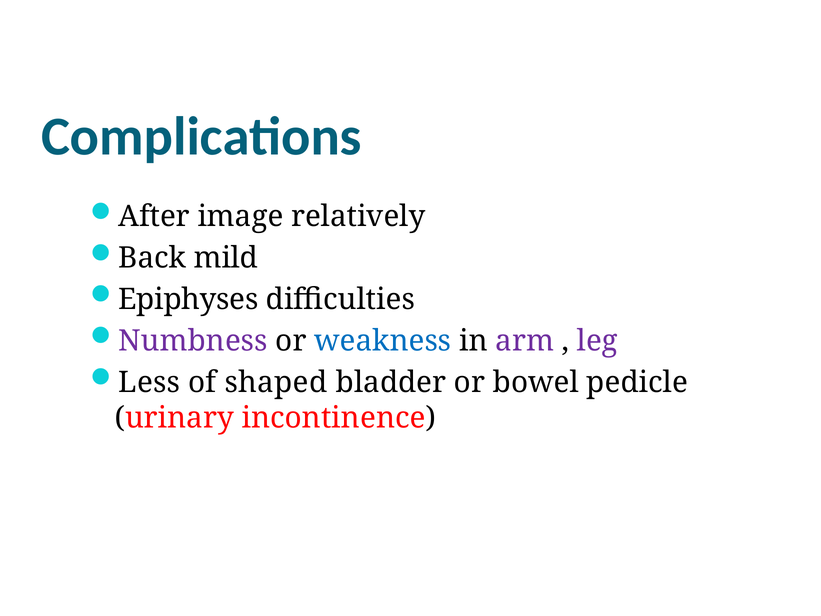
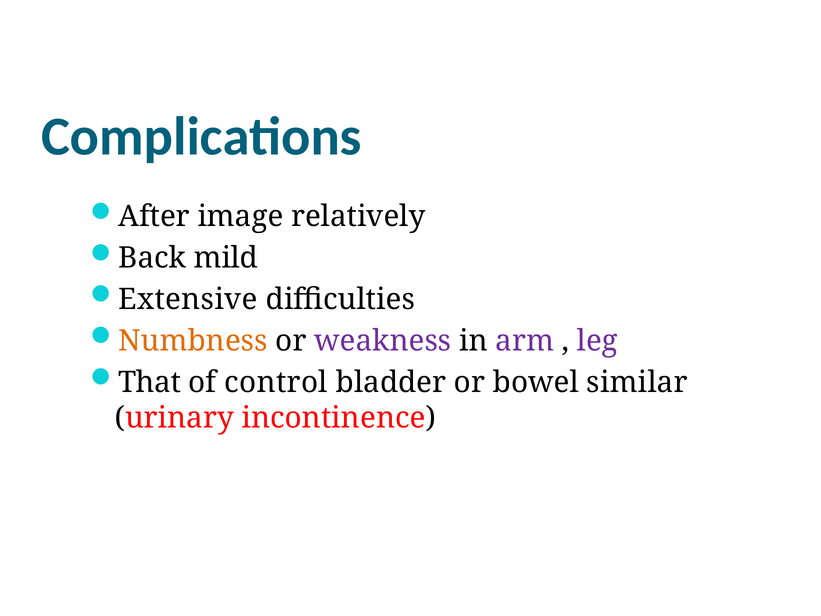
Epiphyses: Epiphyses -> Extensive (188, 299)
Numbness colour: purple -> orange (193, 341)
weakness colour: blue -> purple (383, 341)
Less: Less -> That (150, 382)
shaped: shaped -> control (276, 382)
pedicle: pedicle -> similar (637, 382)
